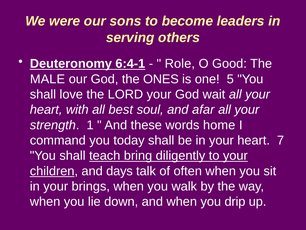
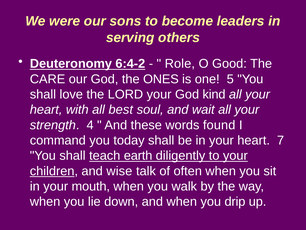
6:4-1: 6:4-1 -> 6:4-2 (130, 64)
MALE: MALE -> CARE (48, 79)
wait: wait -> kind (214, 94)
afar: afar -> wait (203, 110)
1: 1 -> 4 (90, 125)
home: home -> found (219, 125)
bring: bring -> earth (138, 155)
days: days -> wise (119, 171)
brings: brings -> mouth (91, 186)
